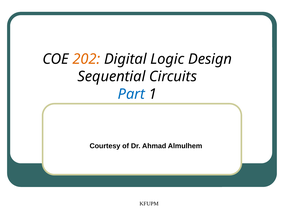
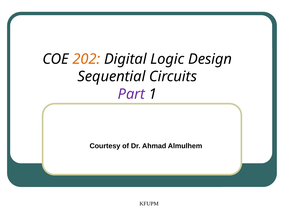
Part colour: blue -> purple (131, 94)
